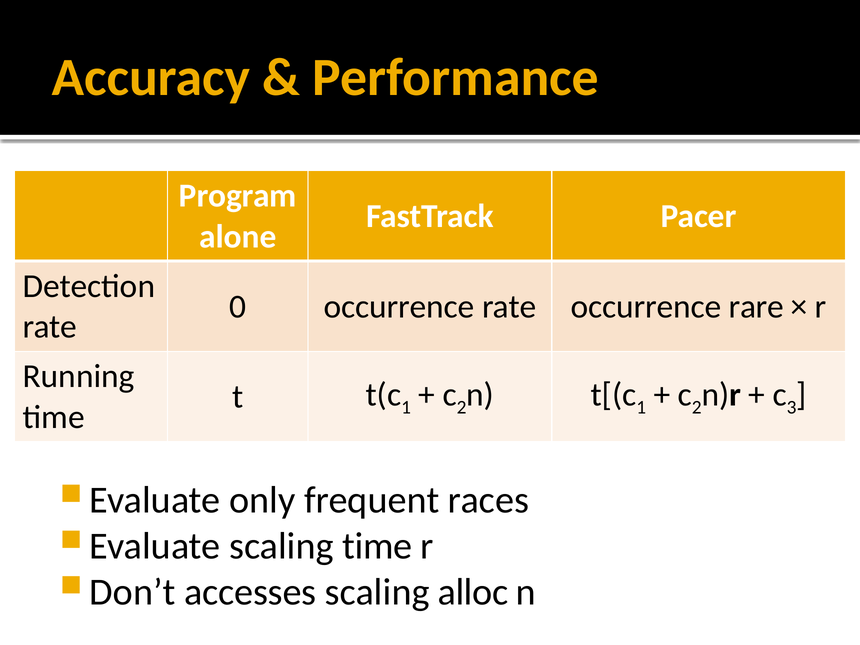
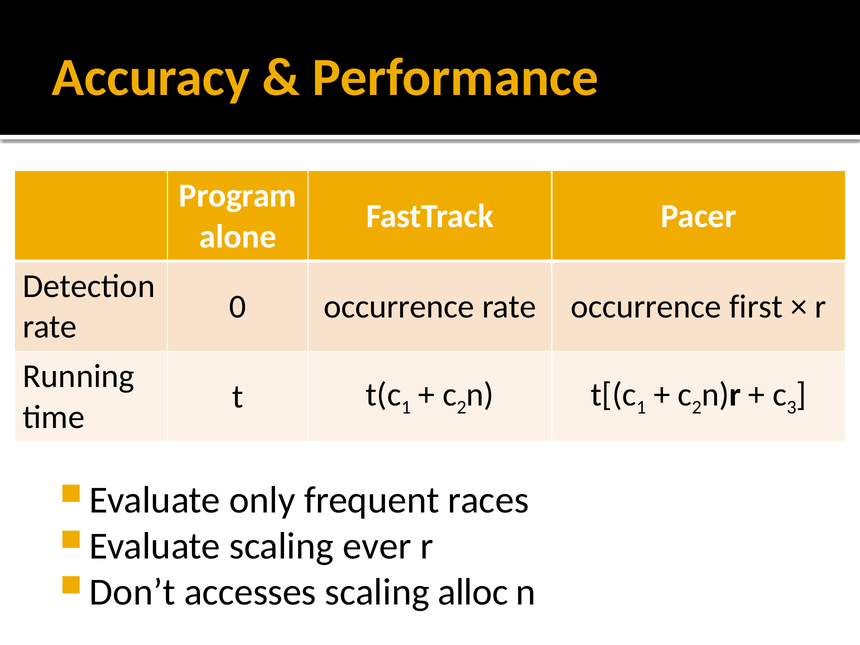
rare: rare -> first (756, 306)
scaling time: time -> ever (377, 546)
